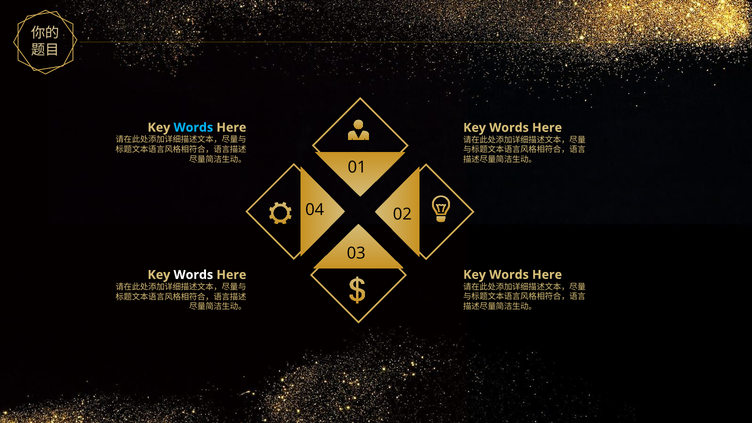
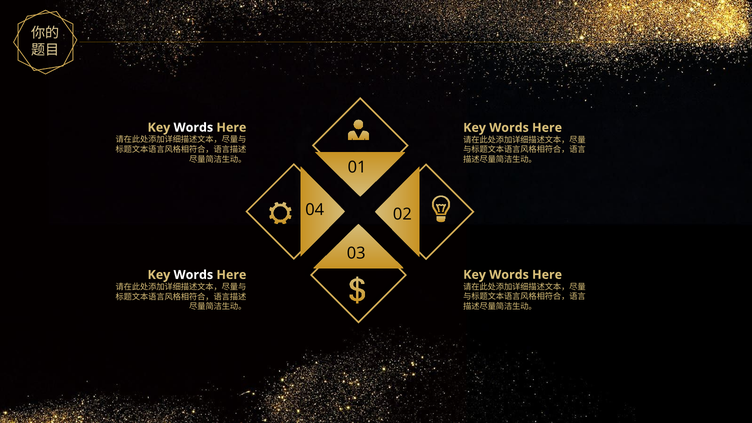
Words colour: light blue -> white (193, 128)
